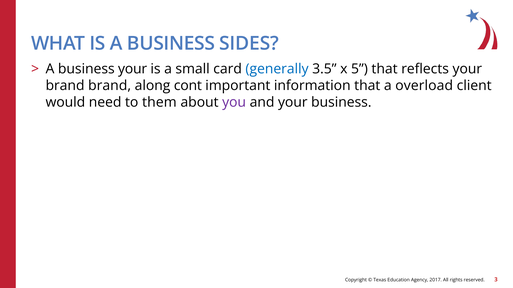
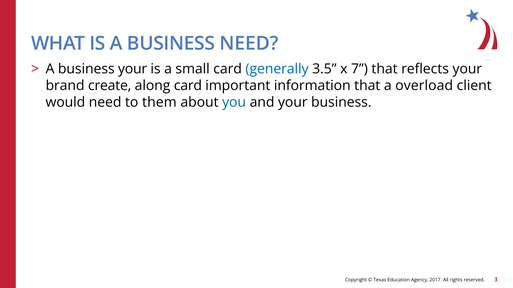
BUSINESS SIDES: SIDES -> NEED (249, 43)
5: 5 -> 7 (359, 69)
brand brand: brand -> create (110, 86)
along cont: cont -> card (188, 86)
you colour: purple -> blue (234, 102)
